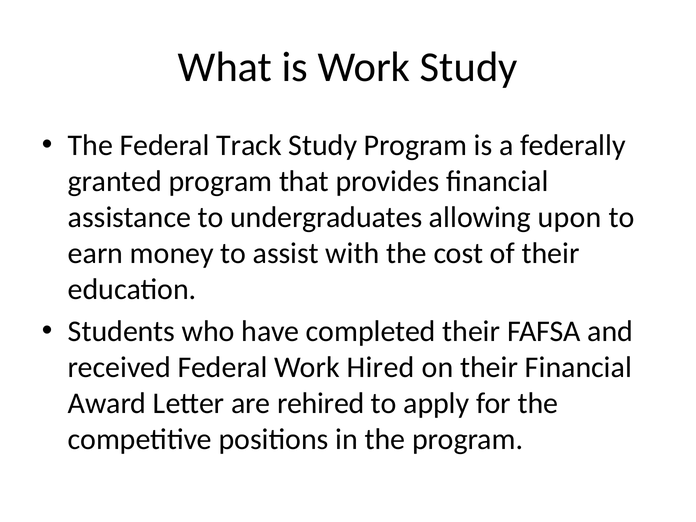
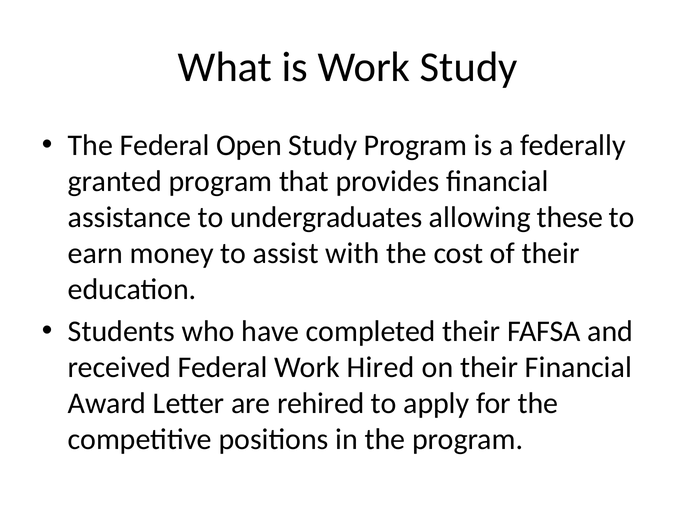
Track: Track -> Open (249, 145)
upon: upon -> these (570, 217)
